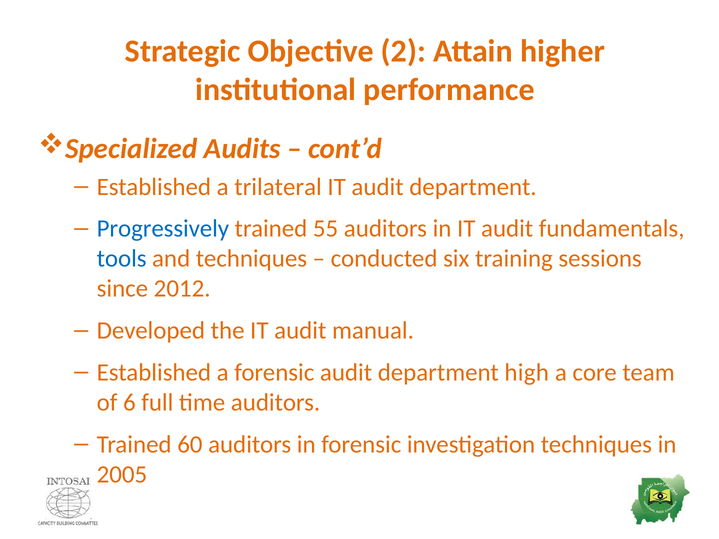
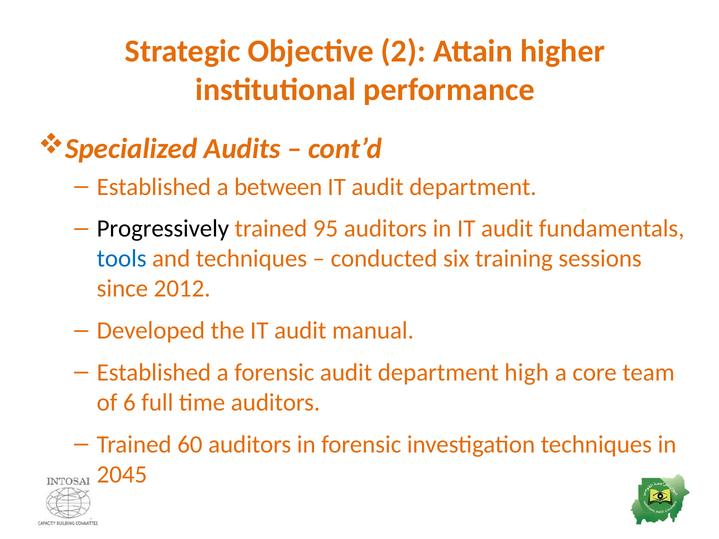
trilateral: trilateral -> between (278, 187)
Progressively colour: blue -> black (163, 229)
55: 55 -> 95 (326, 229)
2005: 2005 -> 2045 (122, 475)
